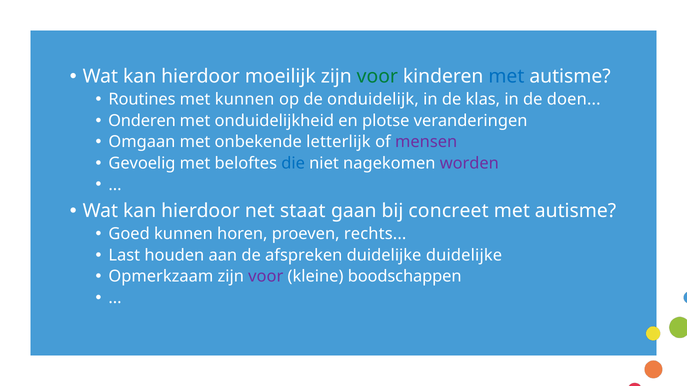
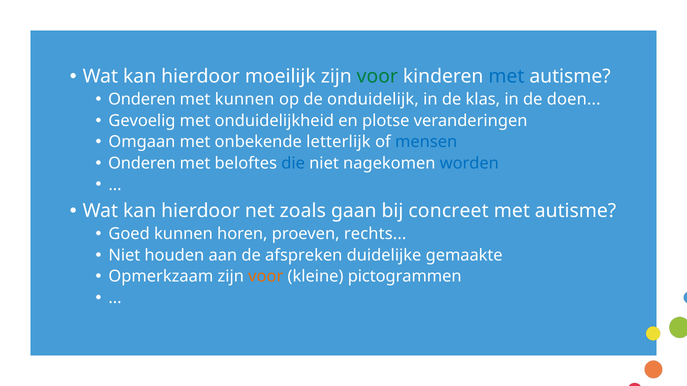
Routines: Routines -> Onderen (142, 99)
Onderen: Onderen -> Gevoelig (142, 121)
mensen colour: purple -> blue (426, 142)
Gevoelig: Gevoelig -> Onderen (142, 163)
worden colour: purple -> blue (469, 163)
staat: staat -> zoals (303, 211)
Last: Last -> Niet (124, 256)
duidelijke duidelijke: duidelijke -> gemaakte (464, 256)
voor colour: purple -> orange (266, 277)
boodschappen: boodschappen -> pictogrammen (405, 277)
